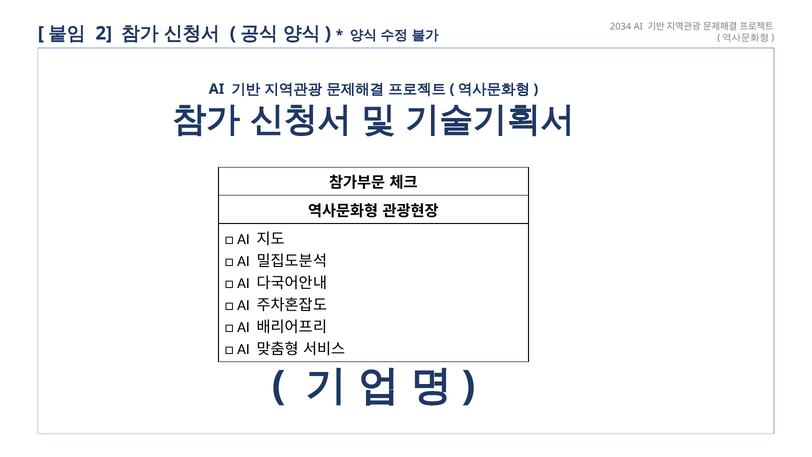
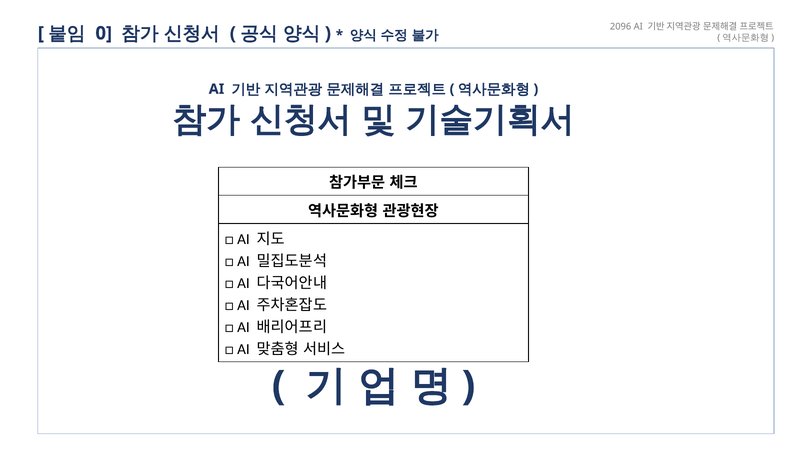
2034: 2034 -> 2096 (621, 27)
2: 2 -> 0 (104, 33)
